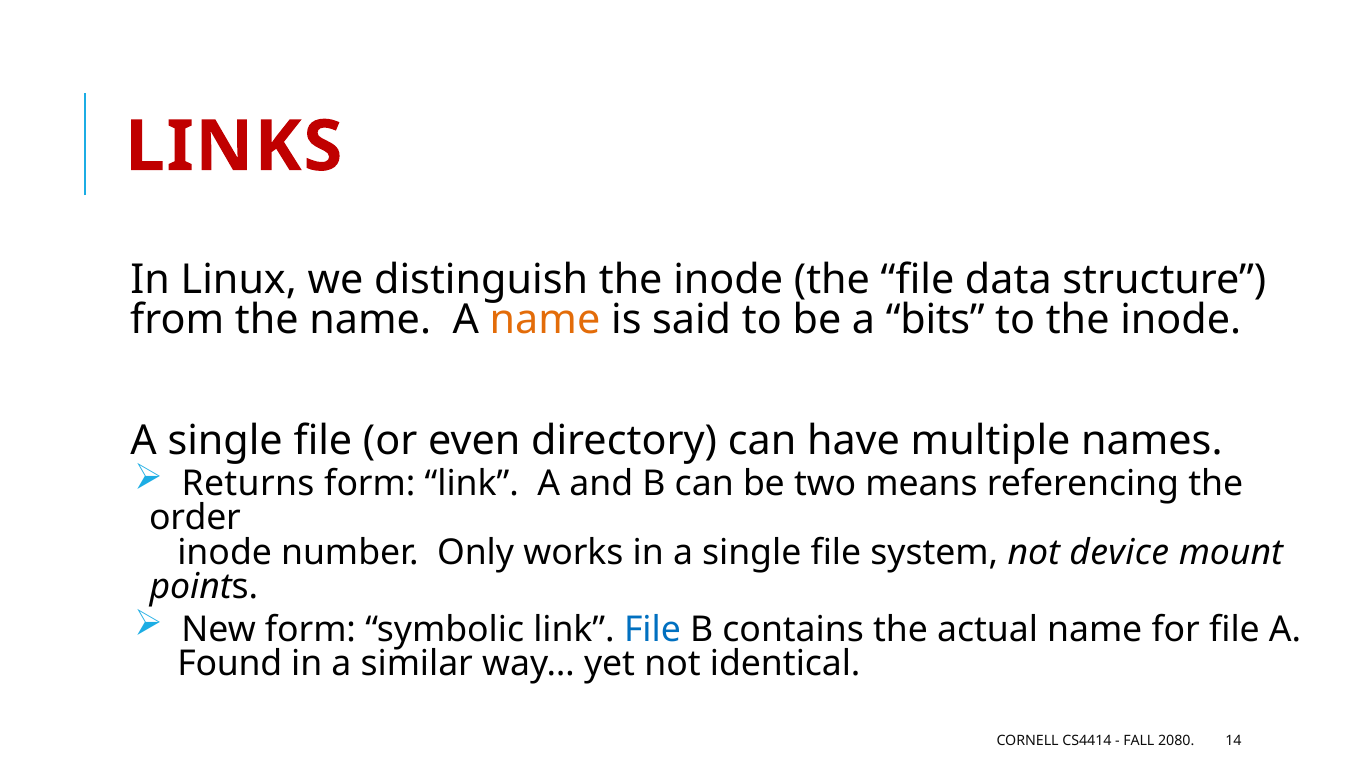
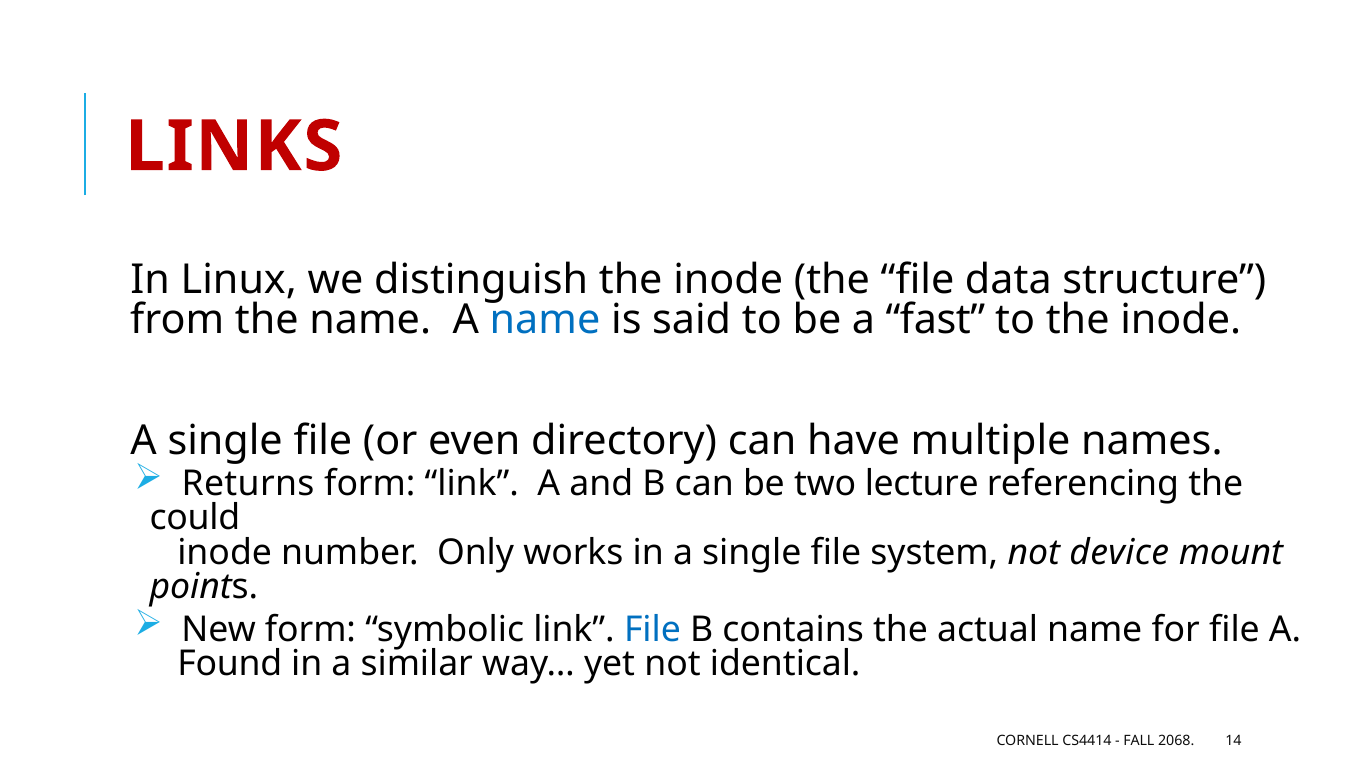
name colour: orange -> blue (545, 320)
bits: bits -> fast (935, 320)
means: means -> lecture (922, 483)
order: order -> could (195, 518)
2080: 2080 -> 2068 (1176, 741)
